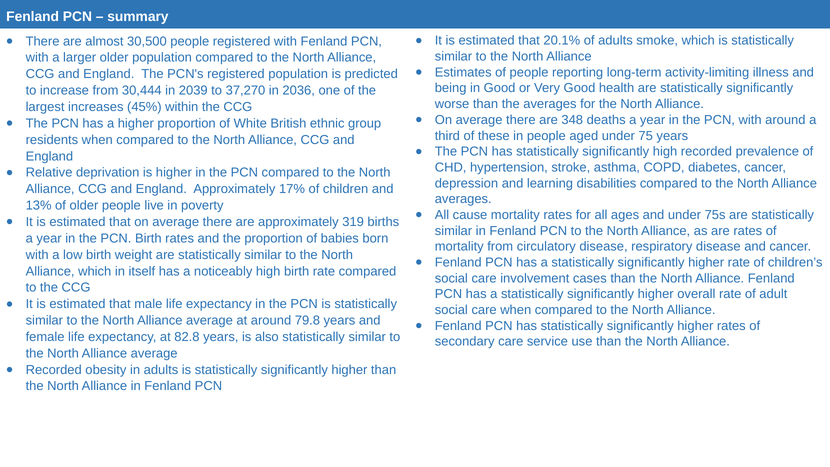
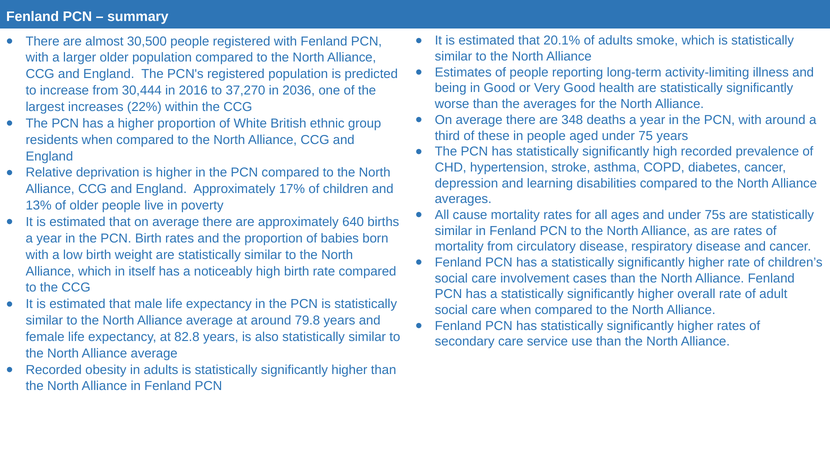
2039: 2039 -> 2016 (193, 91)
45%: 45% -> 22% (144, 107)
319: 319 -> 640 (353, 222)
